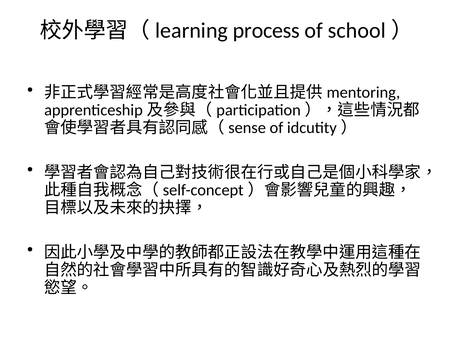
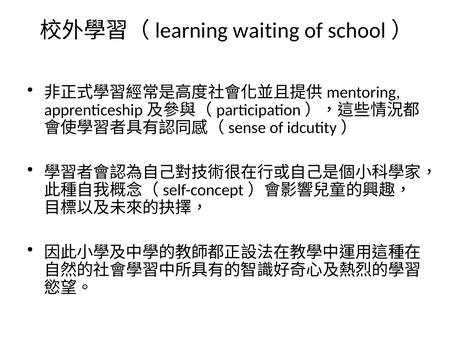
process: process -> waiting (266, 31)
